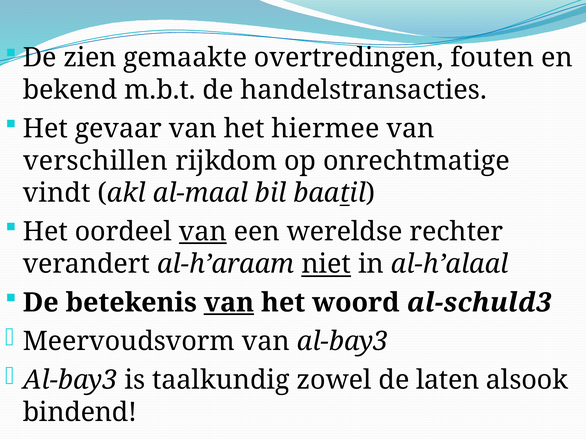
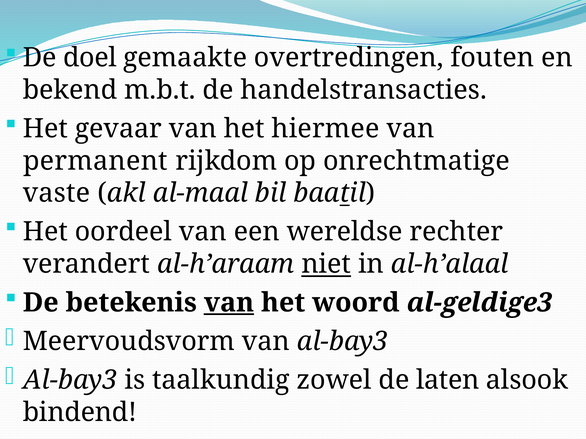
zien: zien -> doel (90, 58)
verschillen: verschillen -> permanent (95, 161)
vindt: vindt -> vaste (57, 193)
van underline: present -> none (203, 232)
al-schuld3: al-schuld3 -> al-geldige3 (479, 303)
